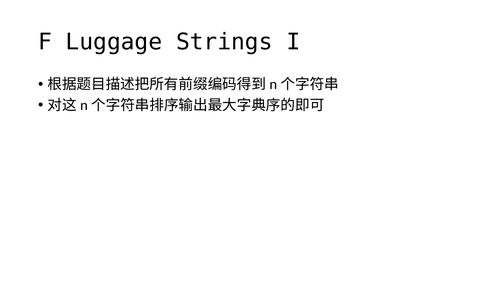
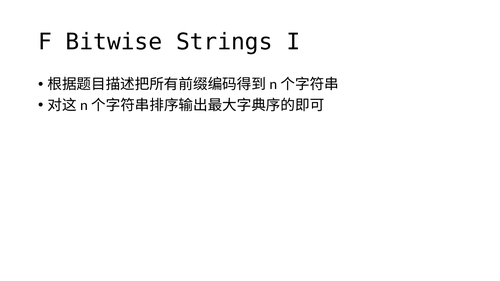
Luggage: Luggage -> Bitwise (114, 42)
